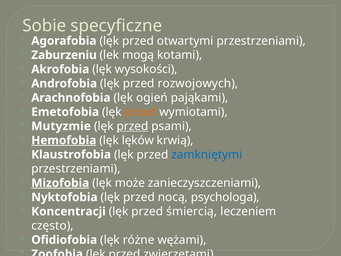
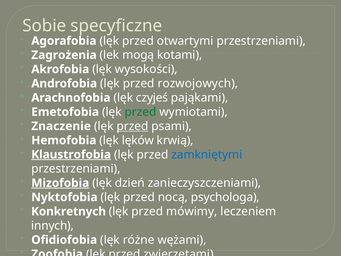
Zaburzeniu: Zaburzeniu -> Zagrożenia (64, 55)
ogień: ogień -> czyjeś (152, 98)
przed colour: orange -> green (141, 112)
Mutyzmie: Mutyzmie -> Znaczenie (61, 126)
Hemofobia underline: present -> none (64, 140)
Klaustrofobia underline: none -> present (71, 154)
może: może -> dzień (130, 183)
Koncentracji: Koncentracji -> Konkretnych (69, 211)
śmiercią: śmiercią -> mówimy (192, 211)
często: często -> innych (53, 225)
